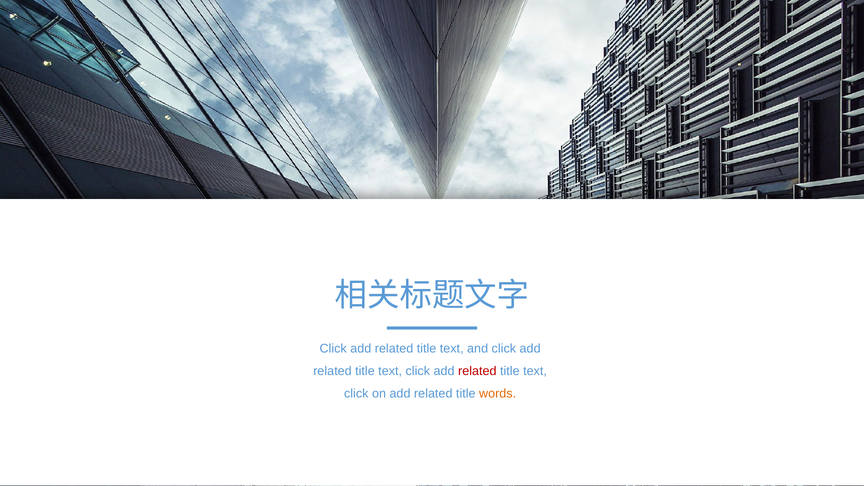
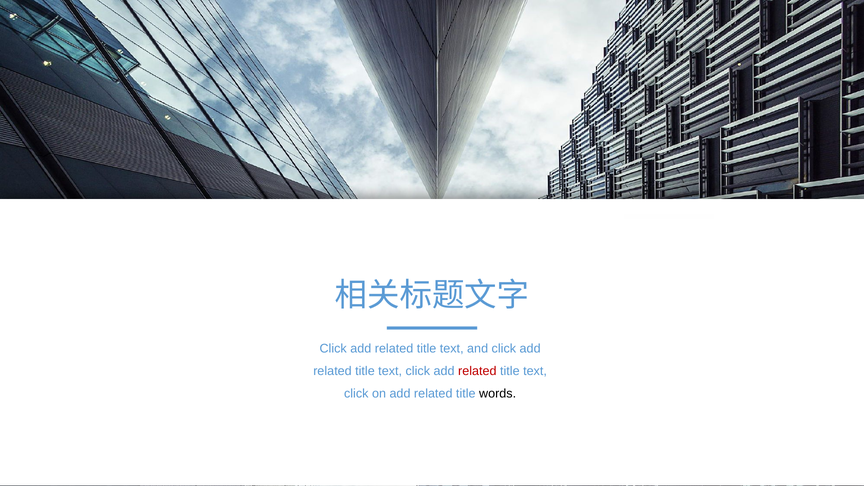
words colour: orange -> black (498, 394)
